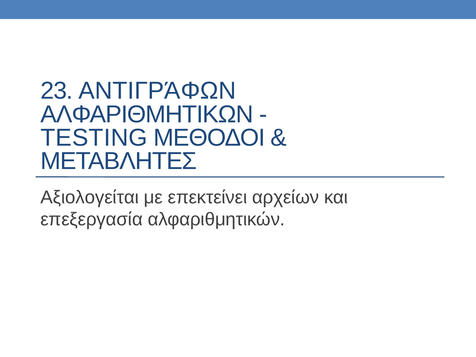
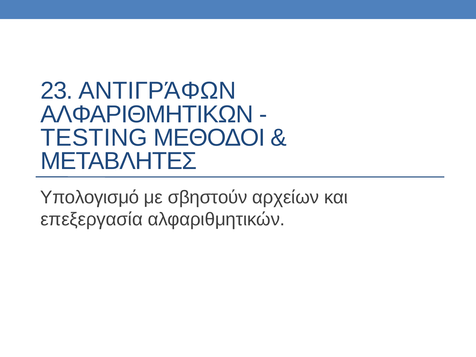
Αξιολογείται: Αξιολογείται -> Υπολογισμό (90, 197)
επεκτείνει: επεκτείνει -> σβηστούν (208, 197)
